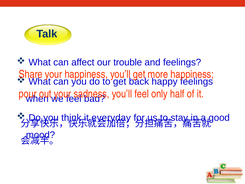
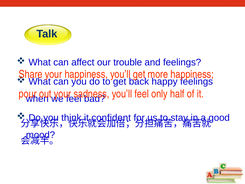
everyday: everyday -> confident (111, 118)
